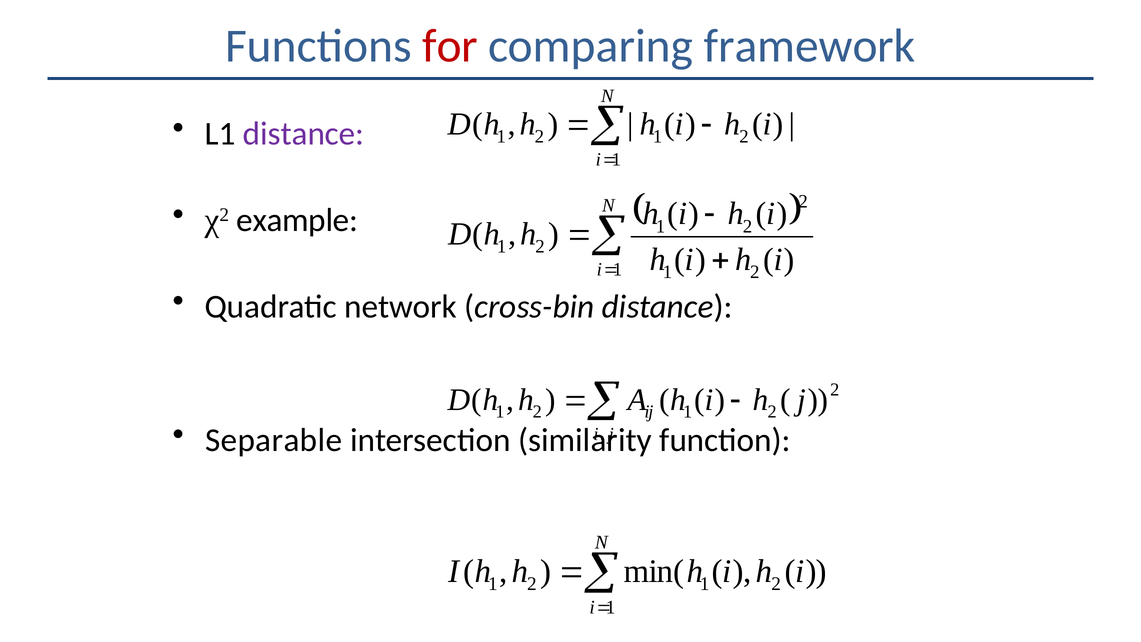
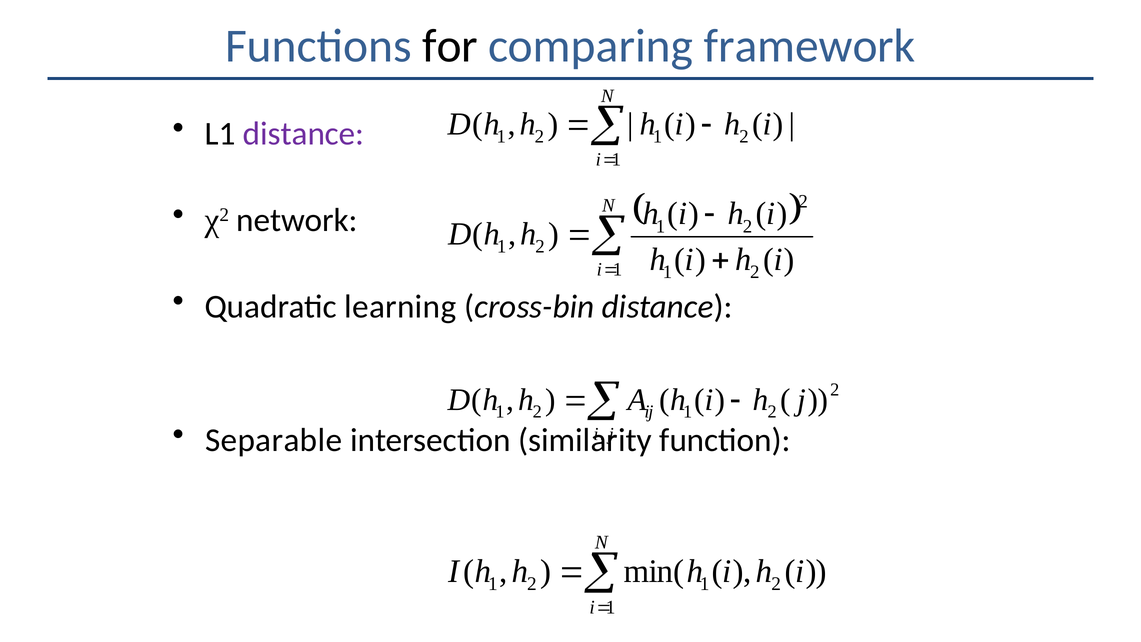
for colour: red -> black (450, 46)
example: example -> network (297, 220)
network: network -> learning (400, 307)
